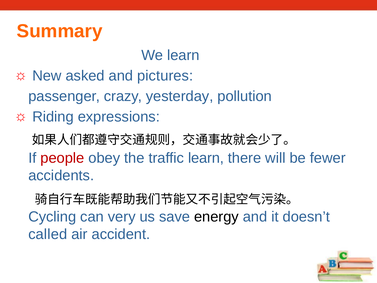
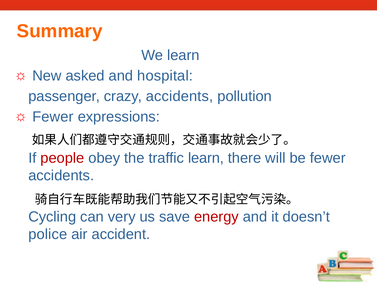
pictures: pictures -> hospital (165, 76)
crazy yesterday: yesterday -> accidents (180, 96)
Riding: Riding -> Fewer (53, 117)
energy colour: black -> red (216, 217)
called: called -> police (48, 234)
